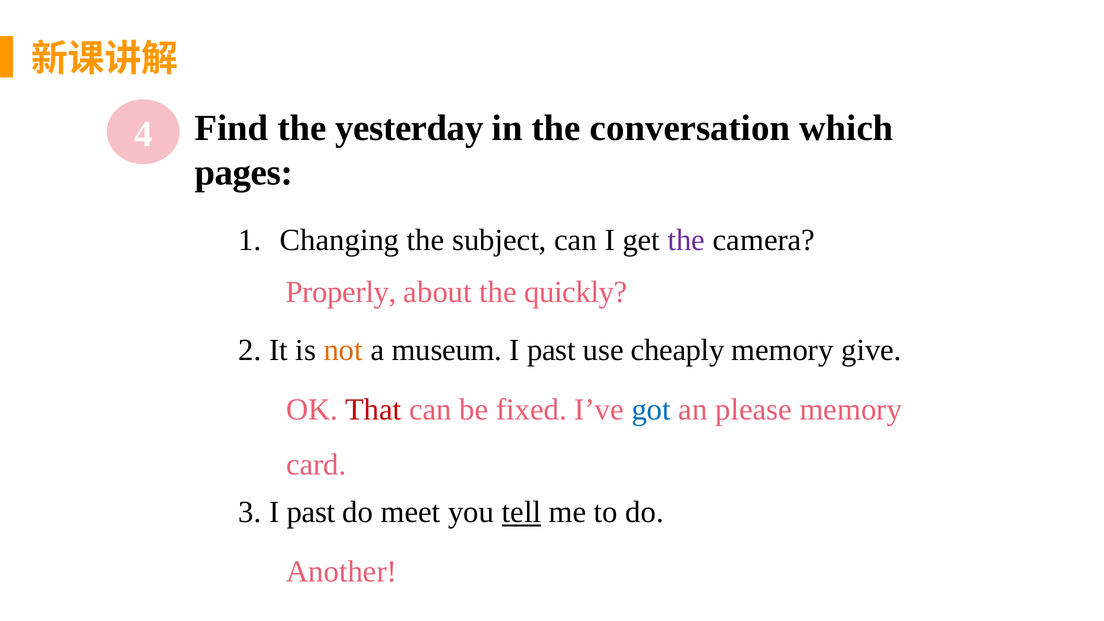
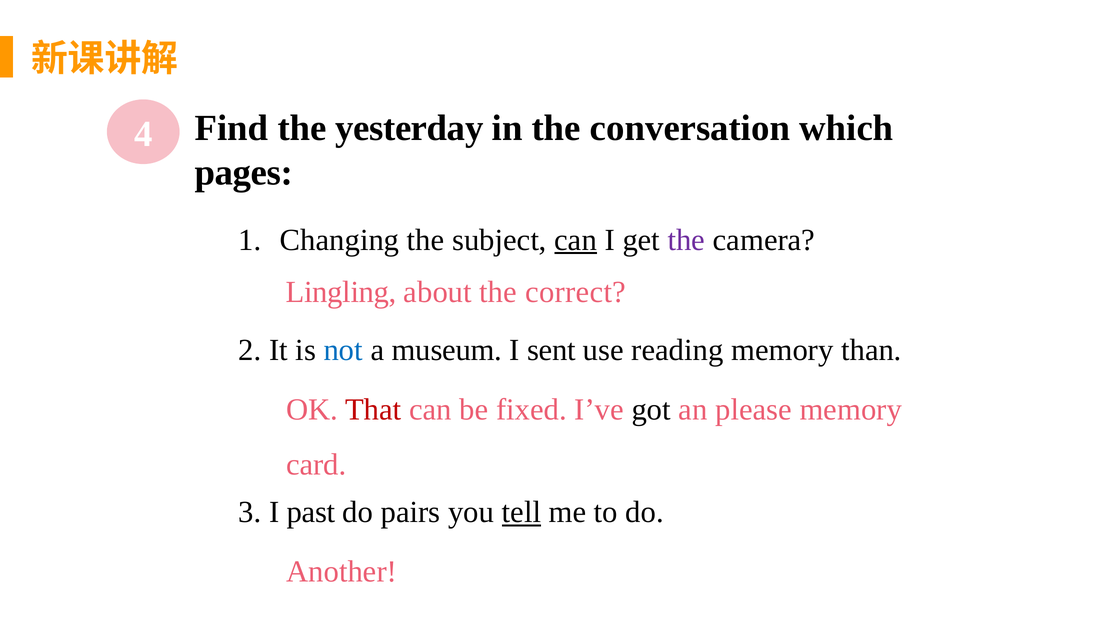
can underline: none -> present (576, 240)
Properly: Properly -> Lingling (341, 292)
quickly: quickly -> correct (576, 292)
not colour: orange -> blue (343, 350)
past: past -> sent (551, 350)
cheaply: cheaply -> reading (677, 350)
give: give -> than (871, 350)
got colour: blue -> black (651, 409)
meet: meet -> pairs (411, 512)
